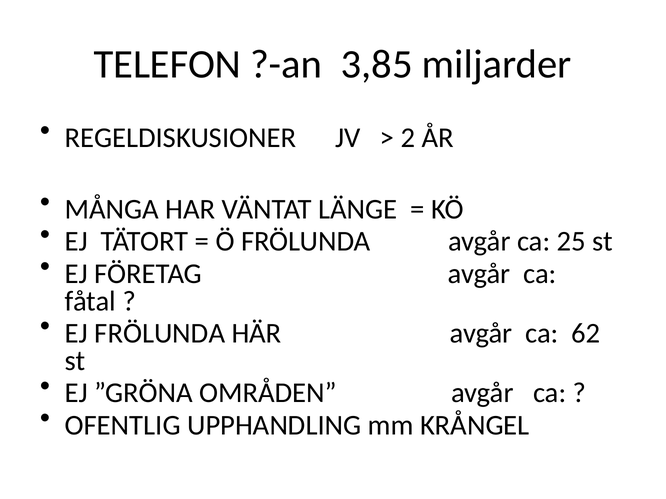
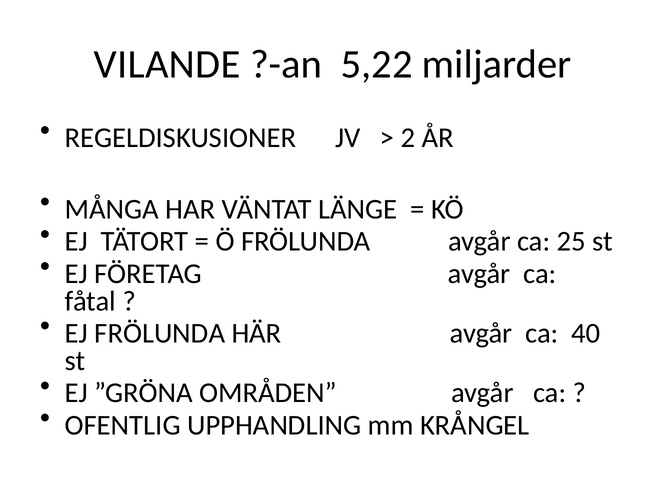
TELEFON: TELEFON -> VILANDE (167, 64)
3,85: 3,85 -> 5,22 (377, 64)
62: 62 -> 40 (586, 334)
